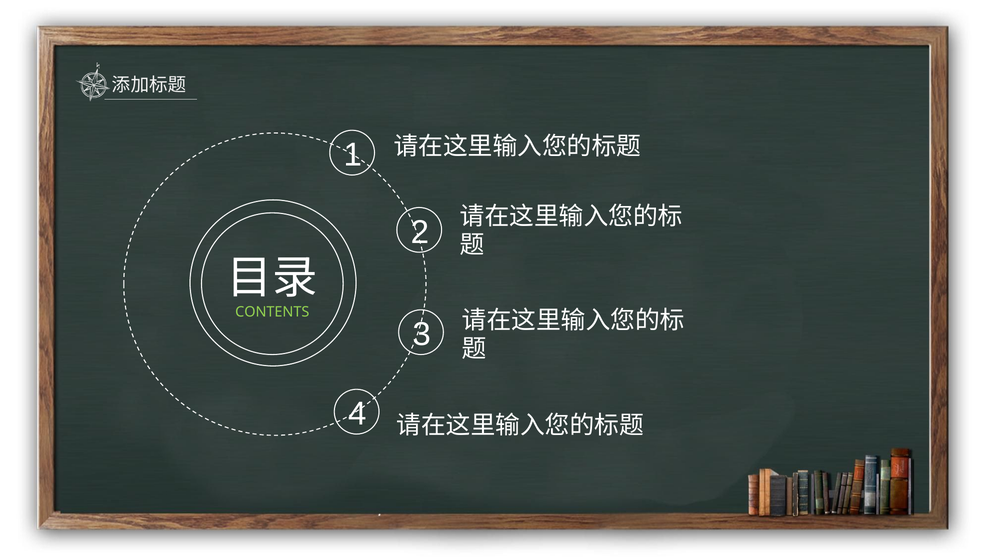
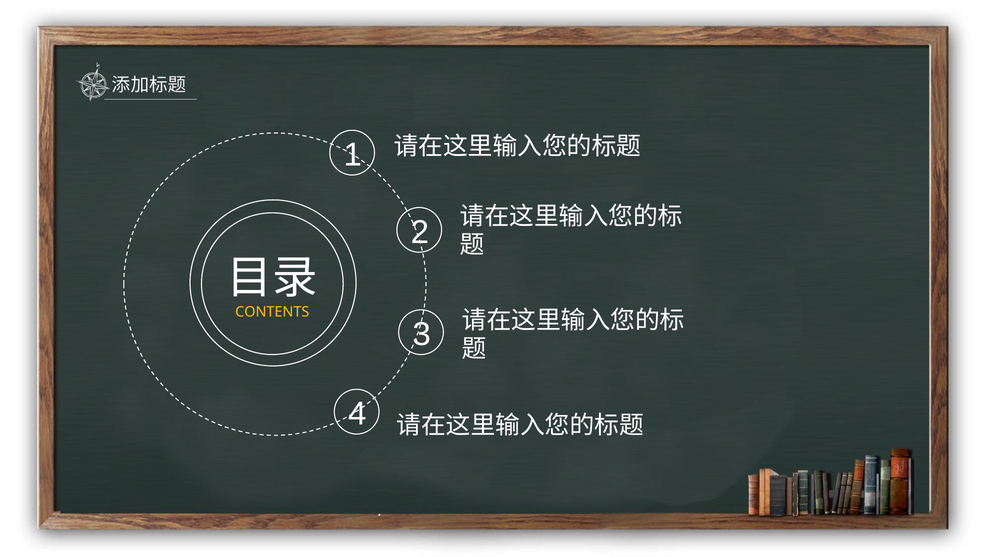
CONTENTS colour: light green -> yellow (272, 312)
